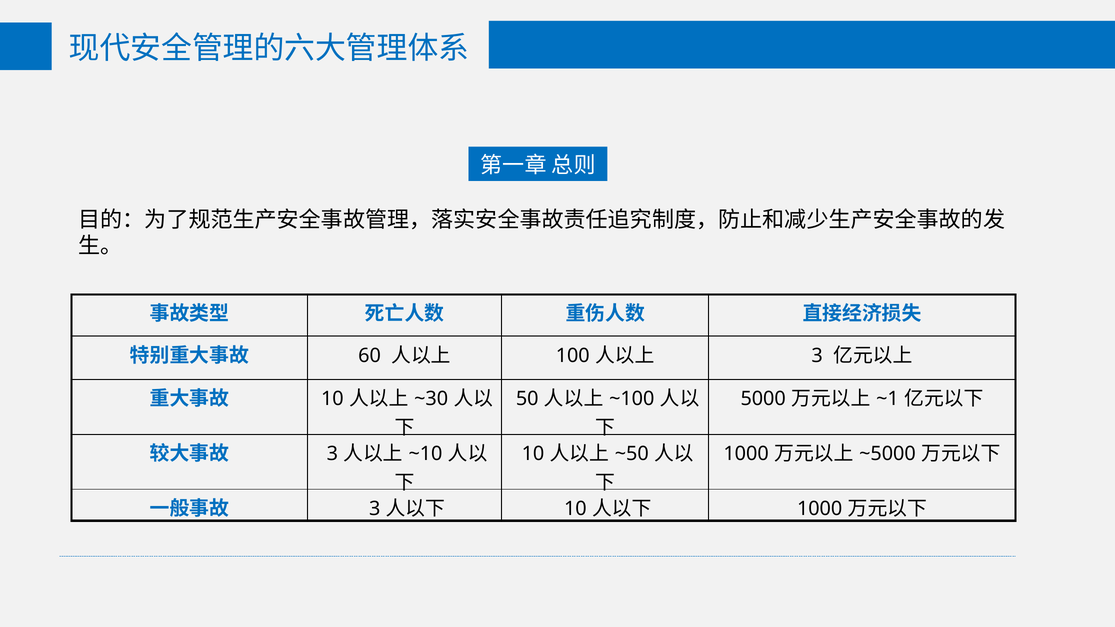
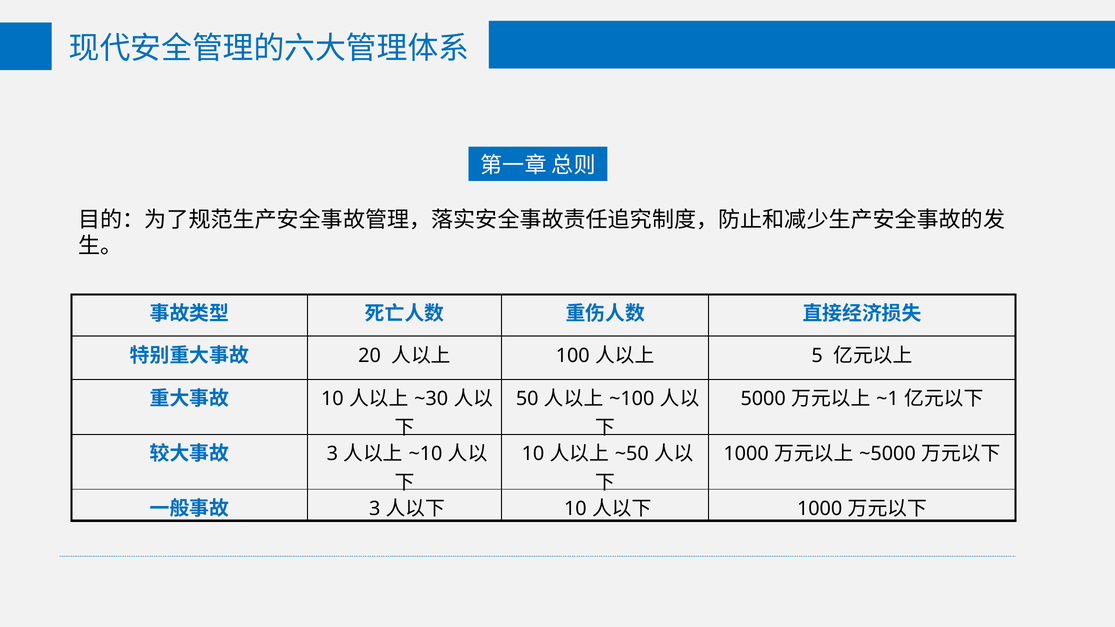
60: 60 -> 20 (370, 356)
3: 3 -> 5 (817, 356)
